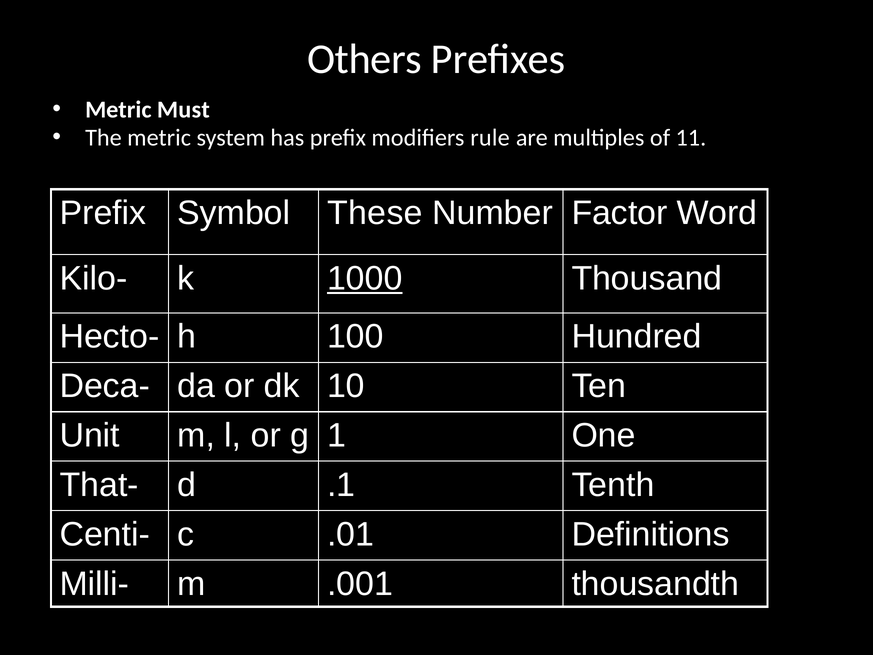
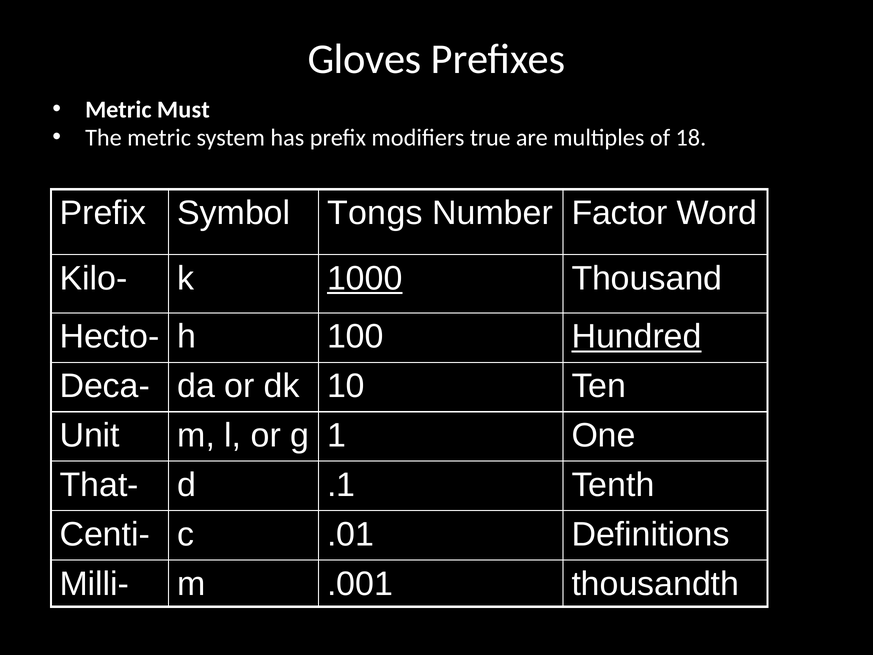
Others: Others -> Gloves (365, 59)
rule: rule -> true (490, 138)
11: 11 -> 18 (691, 138)
These: These -> Tongs (375, 213)
Hundred underline: none -> present (637, 337)
